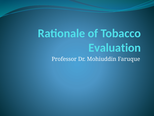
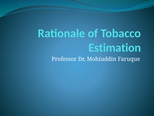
Evaluation: Evaluation -> Estimation (115, 48)
